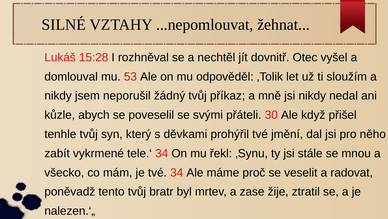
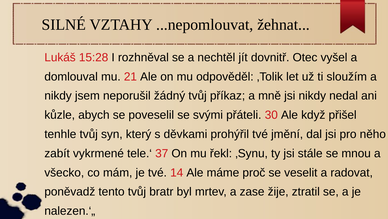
53: 53 -> 21 (130, 76)
tele.‘ 34: 34 -> 37 (162, 153)
tvé 34: 34 -> 14 (177, 172)
